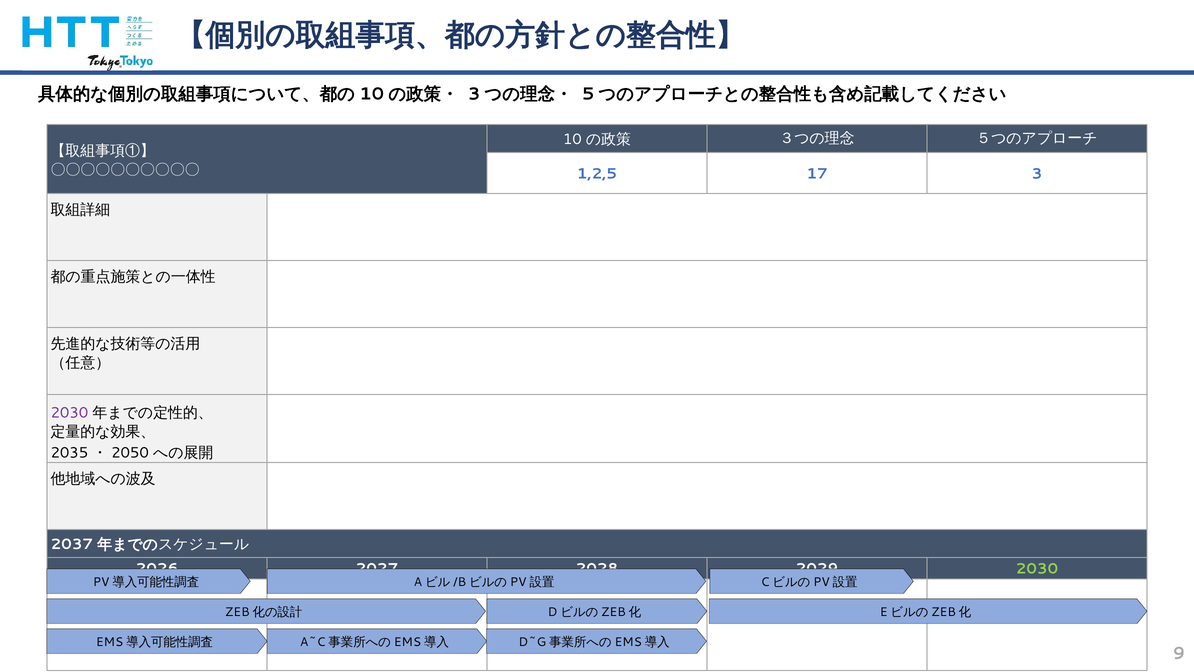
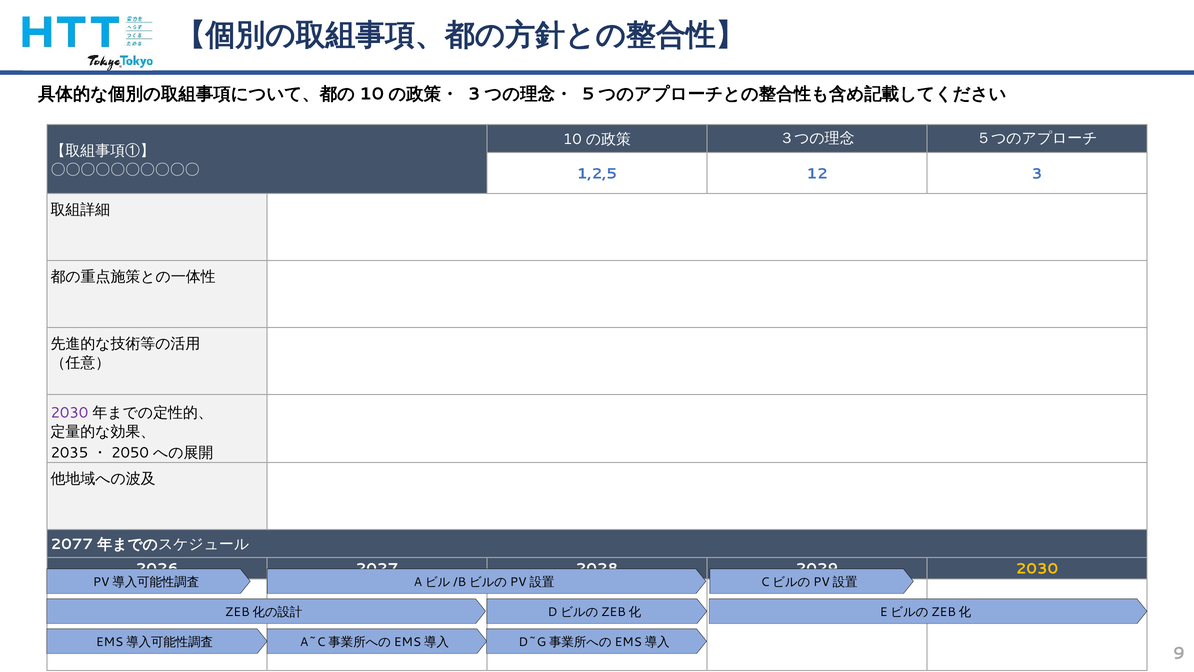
17: 17 -> 12 (817, 174)
2037: 2037 -> 2077 (72, 544)
2030 colour: light green -> yellow (1037, 569)
